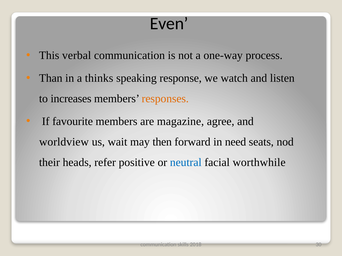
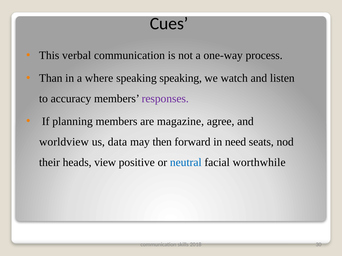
Even: Even -> Cues (169, 24)
thinks: thinks -> where (99, 78)
speaking response: response -> speaking (181, 78)
increases: increases -> accuracy (71, 99)
responses colour: orange -> purple (165, 99)
favourite: favourite -> planning (73, 122)
wait: wait -> data (117, 142)
refer: refer -> view (105, 163)
